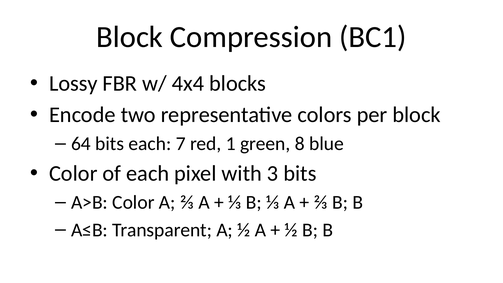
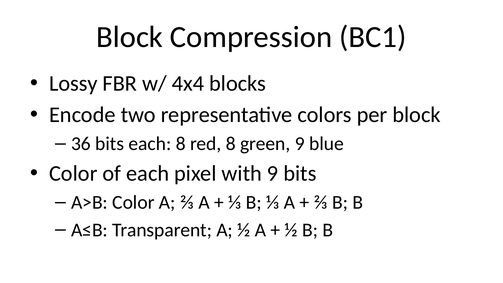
64: 64 -> 36 (81, 144)
each 7: 7 -> 8 (181, 144)
red 1: 1 -> 8 (231, 144)
green 8: 8 -> 9 (300, 144)
with 3: 3 -> 9 (273, 174)
